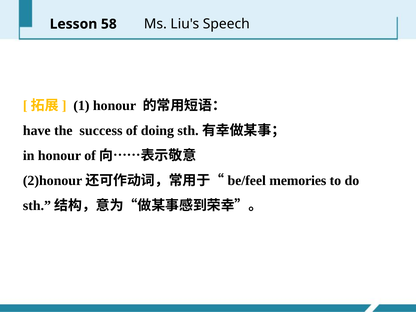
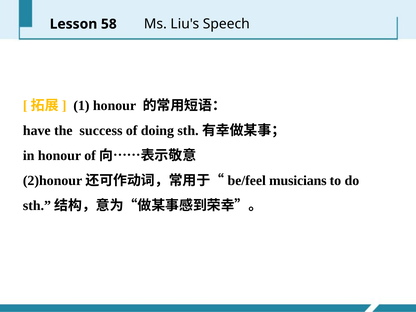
memories: memories -> musicians (298, 181)
